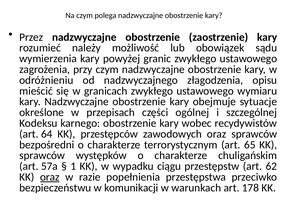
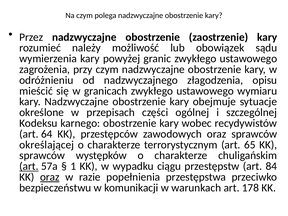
bezpośredni: bezpośredni -> określającej (47, 145)
art underline: none -> present (29, 166)
62: 62 -> 84 (271, 166)
